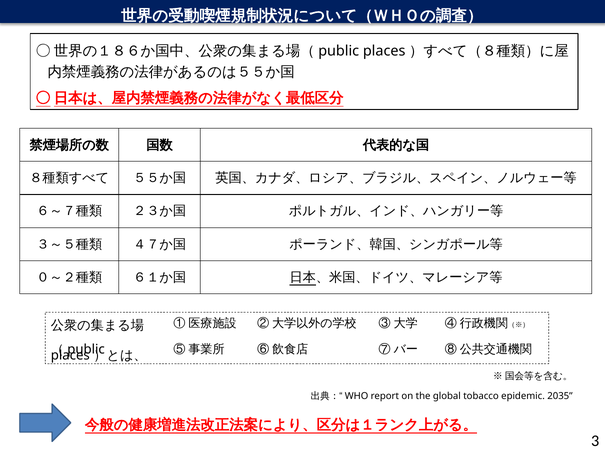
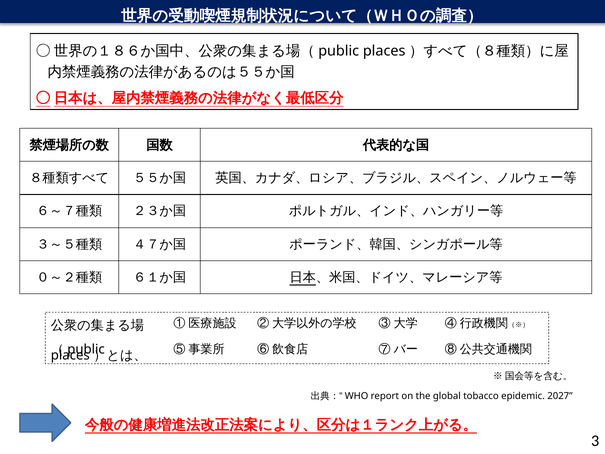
2035: 2035 -> 2027 (560, 396)
